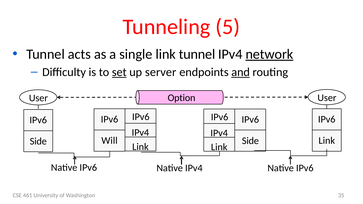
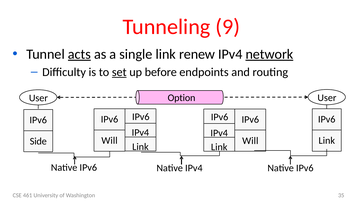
5: 5 -> 9 (228, 27)
acts underline: none -> present (79, 54)
link tunnel: tunnel -> renew (197, 54)
server: server -> before (161, 72)
and underline: present -> none (241, 72)
Side: Side -> Will (250, 141)
